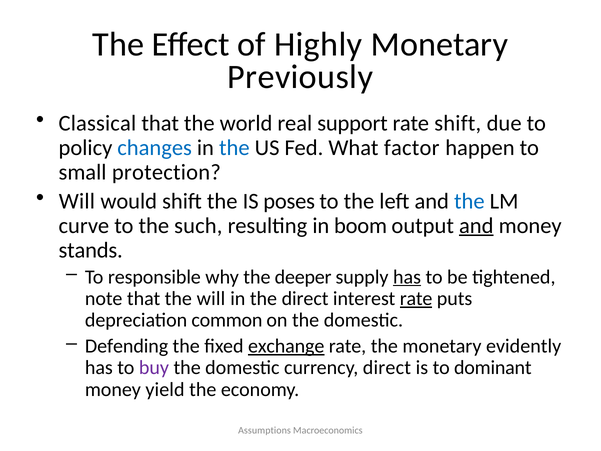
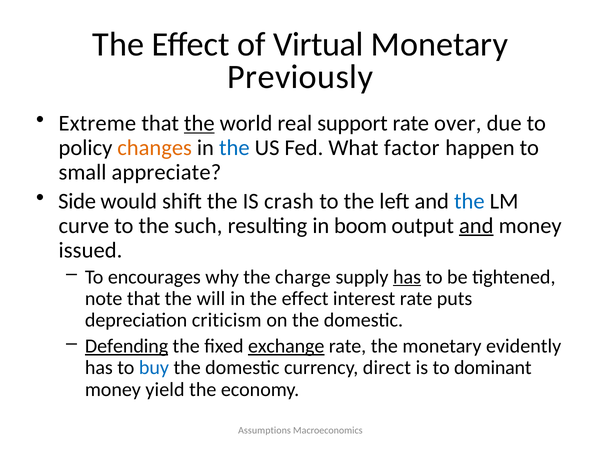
Highly: Highly -> Virtual (318, 44)
Classical: Classical -> Extreme (97, 123)
the underline: none -> present (199, 123)
rate shift: shift -> over (458, 123)
changes colour: blue -> orange (155, 148)
protection: protection -> appreciate (166, 172)
Will: Will -> Side (77, 201)
poses: poses -> crash (289, 201)
stands: stands -> issued (91, 250)
responsible: responsible -> encourages (154, 277)
deeper: deeper -> charge (303, 277)
in the direct: direct -> effect (305, 298)
rate underline: present -> none (416, 298)
common: common -> criticism (227, 320)
Defending underline: none -> present (127, 346)
buy colour: purple -> blue (154, 368)
